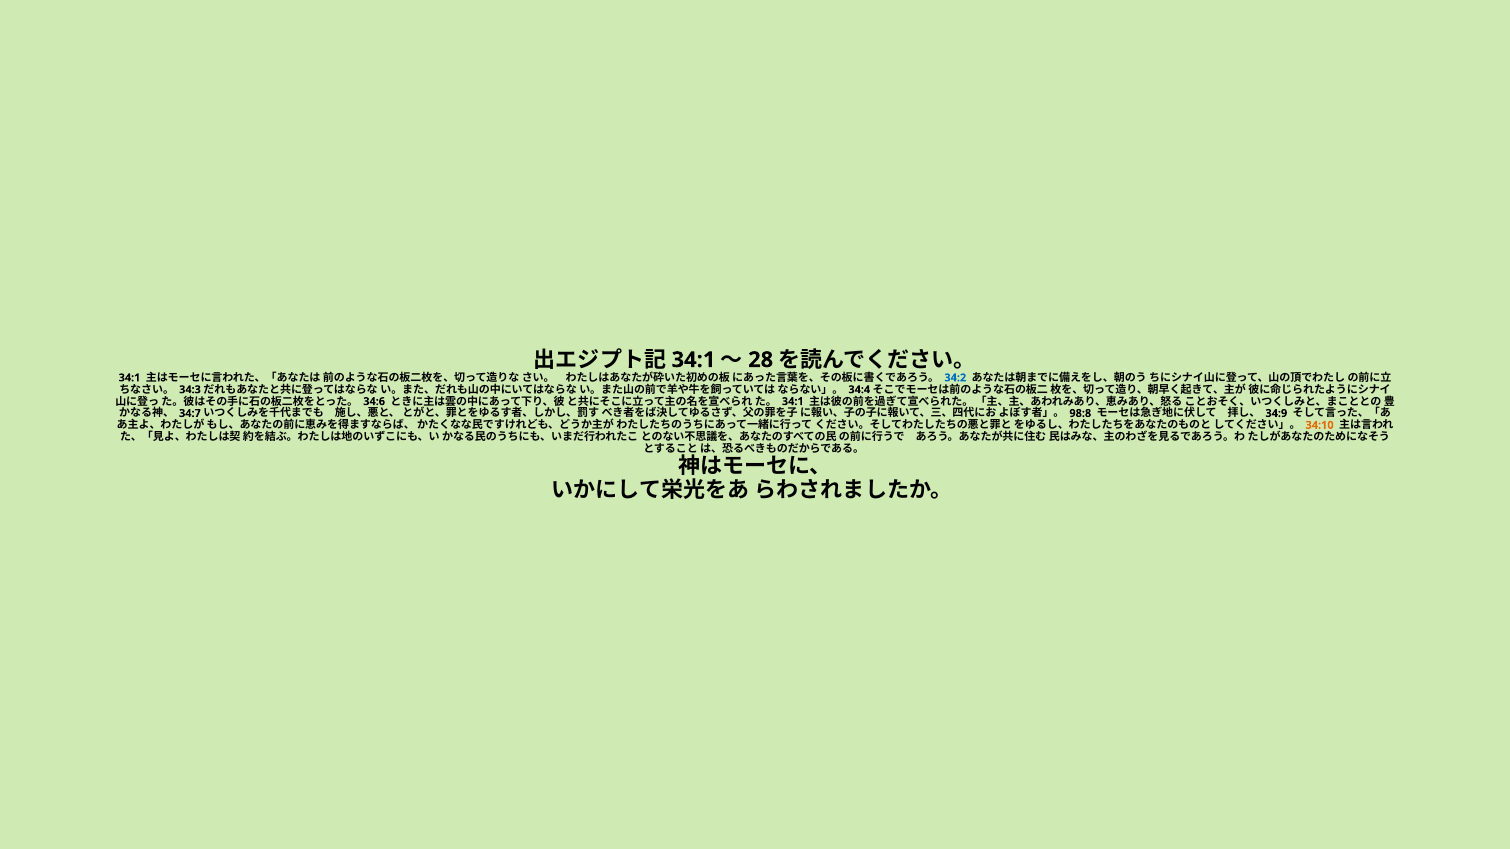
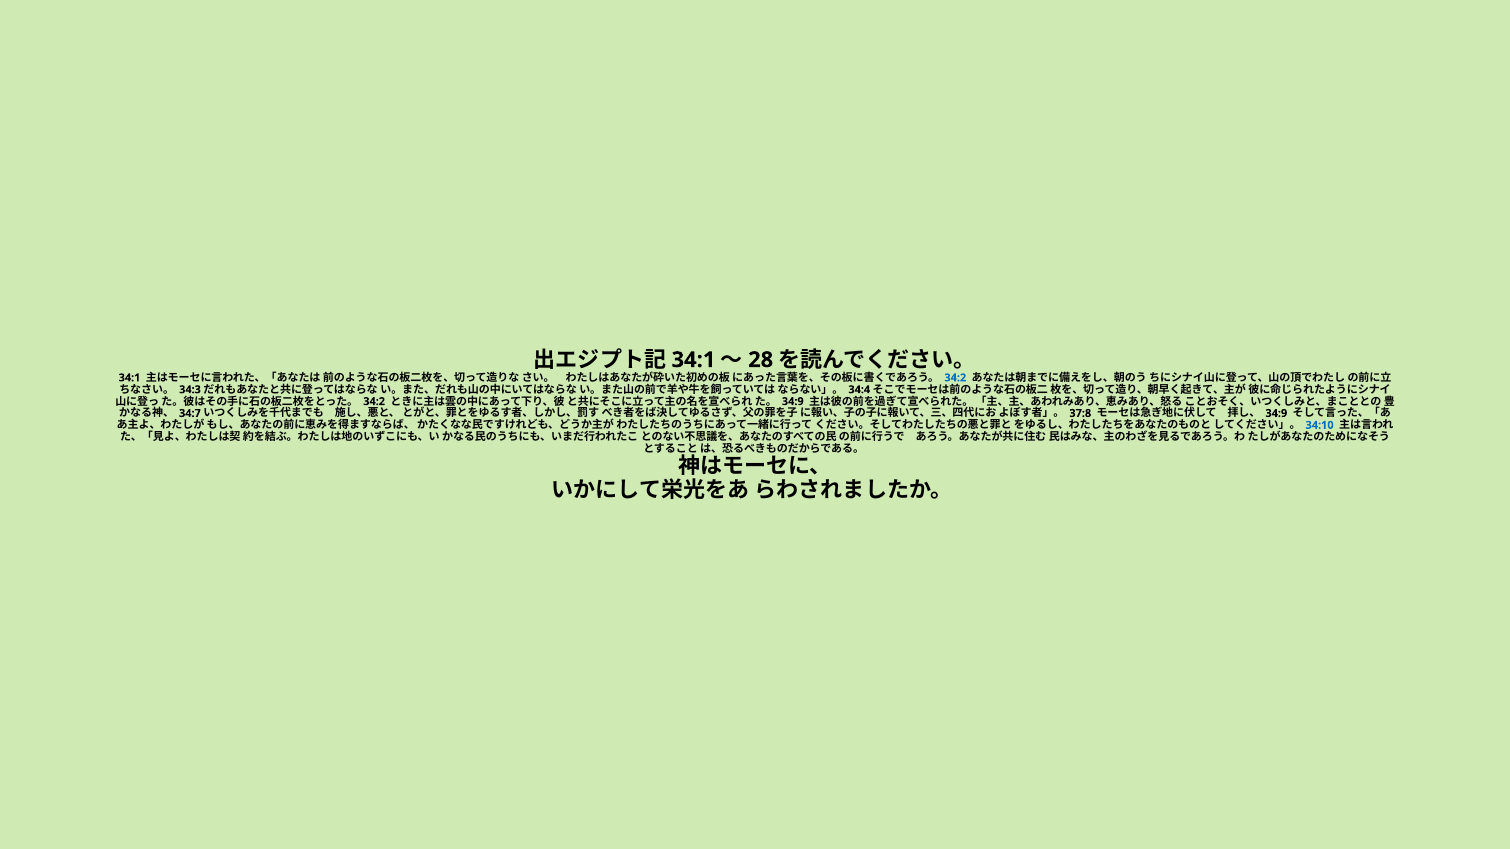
34:6: 34:6 -> 34:2 (374, 402)
34:1: 34:1 -> 34:9 (793, 402)
98:8: 98:8 -> 37:8 (1080, 413)
34:10 colour: orange -> blue (1320, 425)
